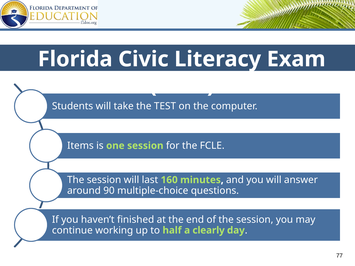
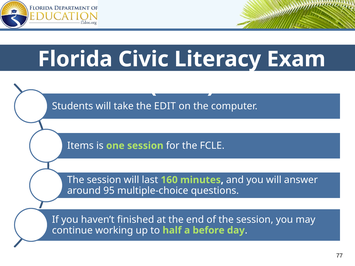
TEST: TEST -> EDIT (165, 106)
90: 90 -> 95 (109, 191)
clearly: clearly -> before (209, 230)
